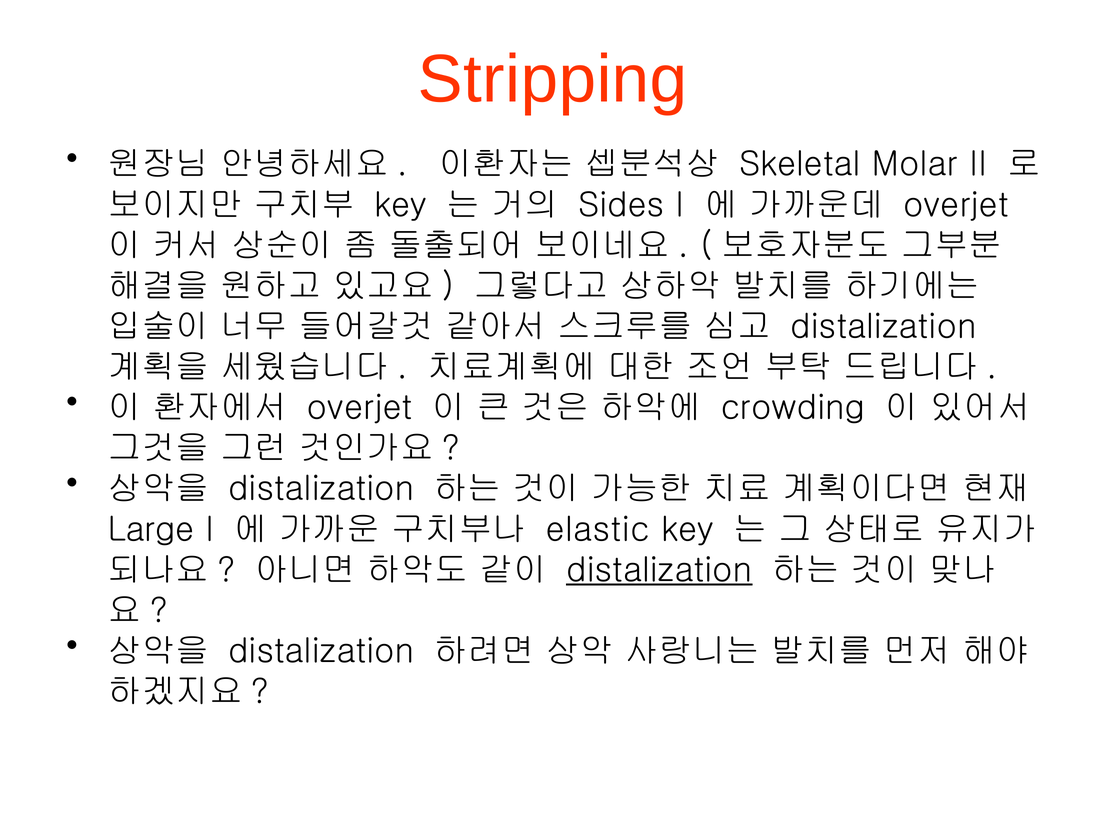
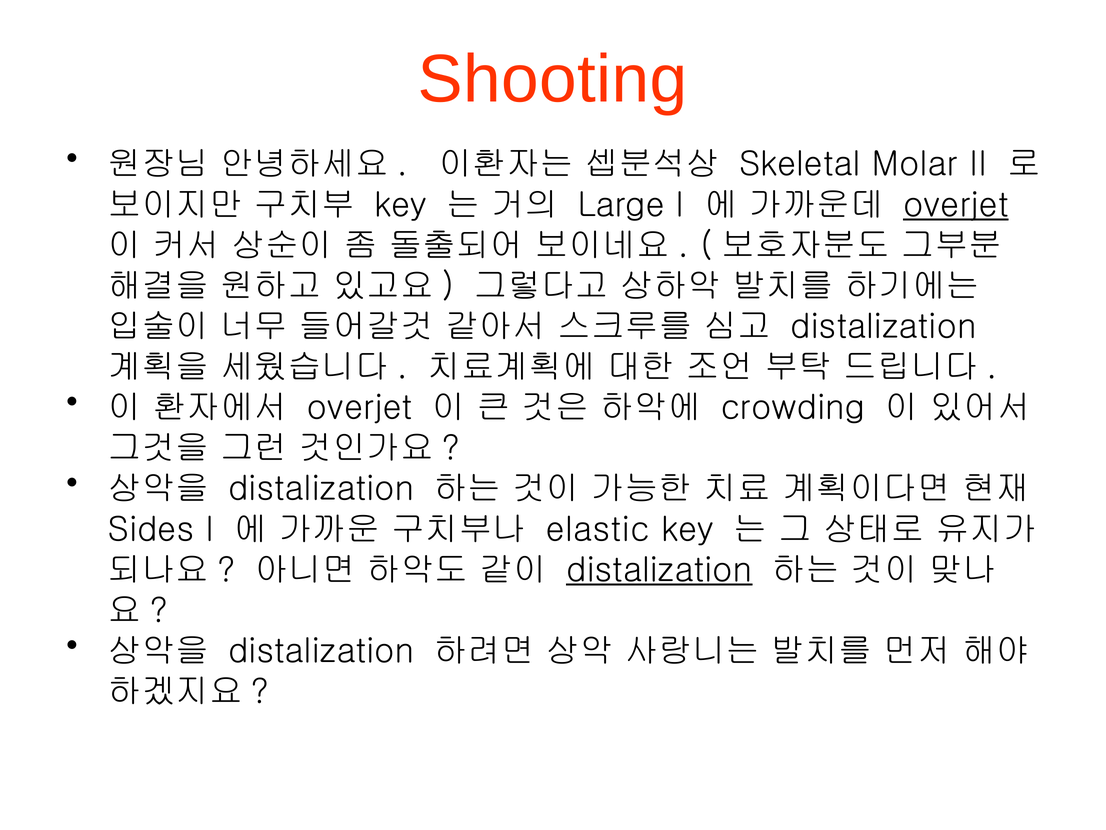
Stripping: Stripping -> Shooting (553, 79)
Sides: Sides -> Large (621, 205)
overjet underline: none -> present (956, 205)
Large: Large -> Sides (151, 529)
